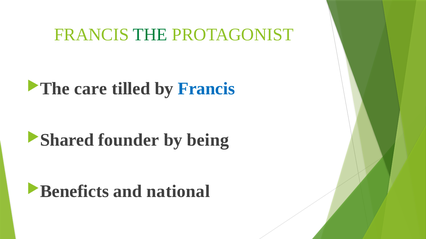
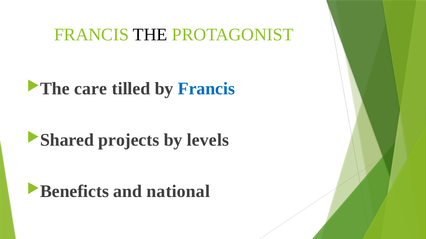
THE colour: green -> black (150, 35)
founder: founder -> projects (129, 140)
being: being -> levels (208, 140)
